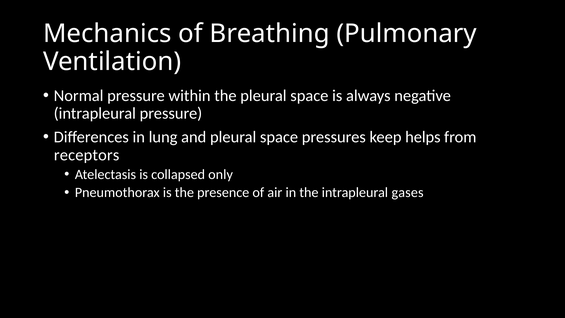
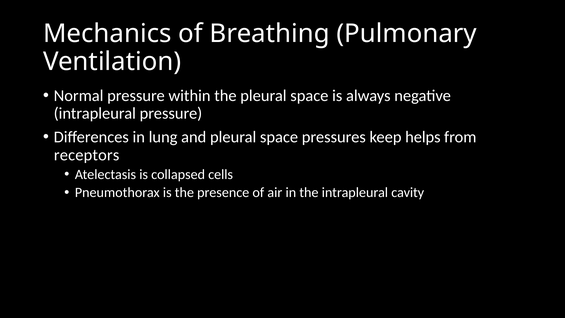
only: only -> cells (221, 174)
gases: gases -> cavity (408, 192)
